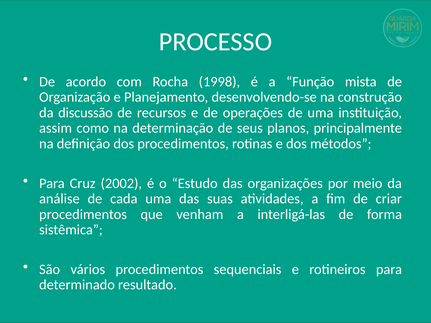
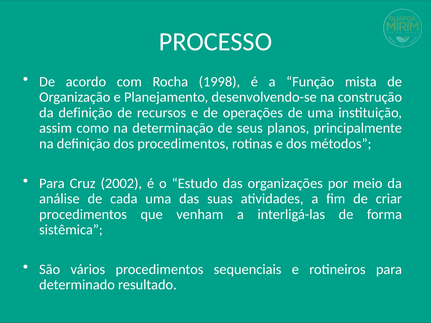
da discussão: discussão -> definição (85, 113)
